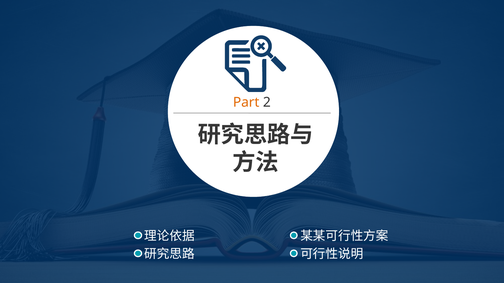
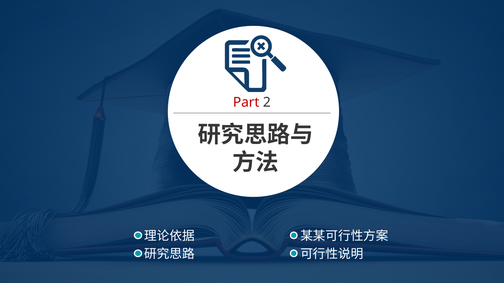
Part colour: orange -> red (246, 102)
